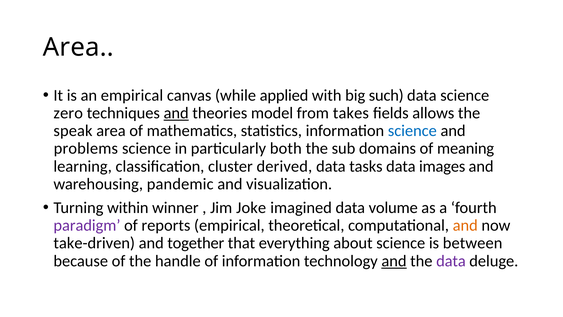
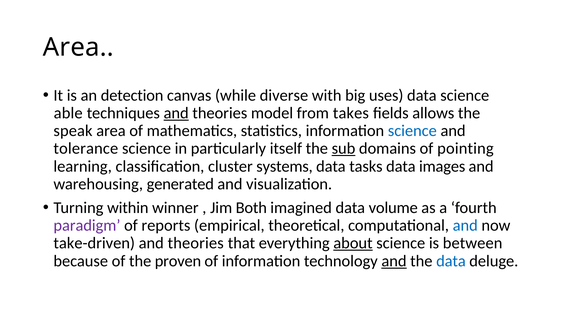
an empirical: empirical -> detection (132, 95)
applied: applied -> diverse (284, 95)
such: such -> uses (386, 95)
zero: zero -> able (68, 113)
problems: problems -> tolerance (86, 148)
both: both -> itself (286, 148)
sub underline: none -> present (343, 148)
meaning: meaning -> pointing (465, 148)
derived: derived -> systems (285, 166)
pandemic: pandemic -> generated (180, 184)
Joke: Joke -> Both (251, 207)
and colour: orange -> blue (465, 225)
together: together -> theories (196, 243)
about underline: none -> present (353, 243)
handle: handle -> proven (178, 261)
data colour: purple -> blue (451, 261)
